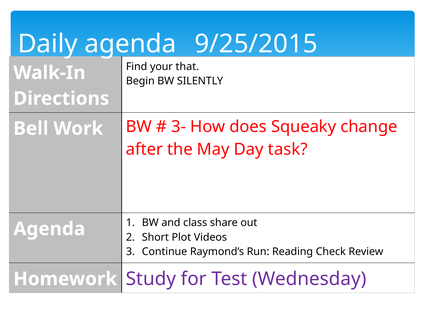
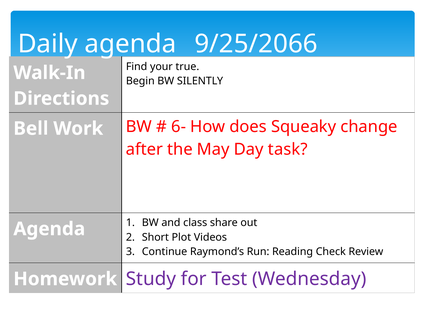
9/25/2015: 9/25/2015 -> 9/25/2066 (256, 44)
that: that -> true (187, 67)
3-: 3- -> 6- (179, 127)
